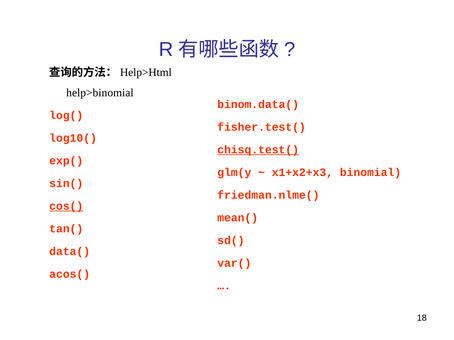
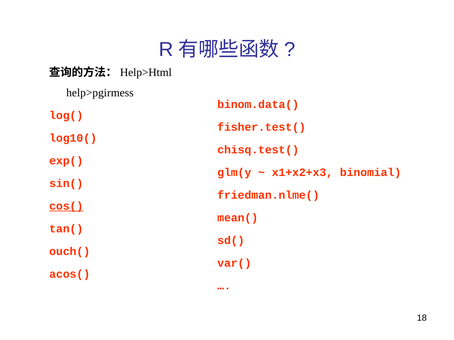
help>binomial: help>binomial -> help>pgirmess (100, 93)
chisq.test( underline: present -> none (258, 150)
data(: data( -> ouch( (70, 252)
